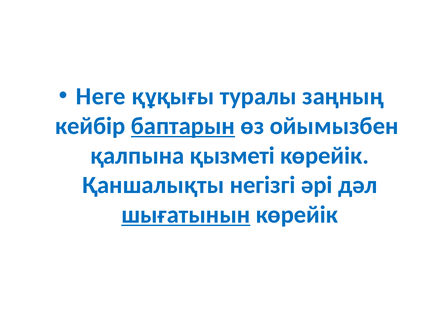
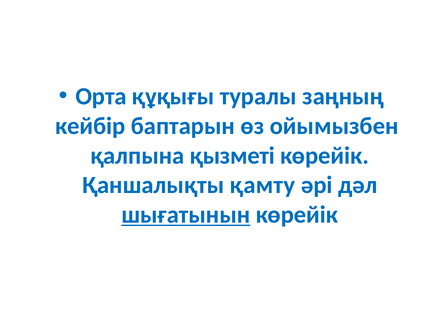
Неге: Неге -> Орта (101, 96)
баптарын underline: present -> none (183, 126)
негізгі: негізгі -> қамту (263, 185)
